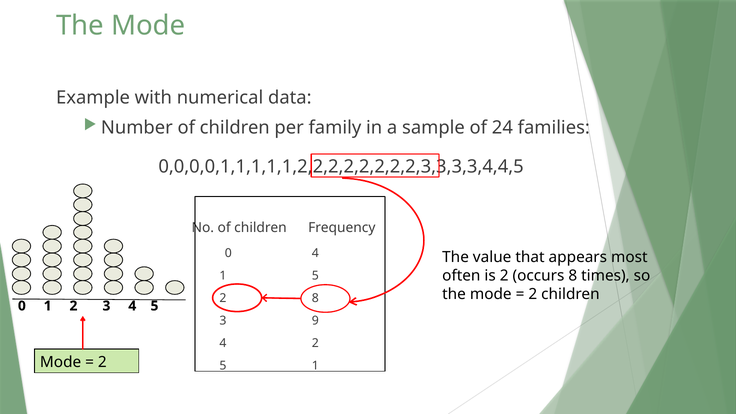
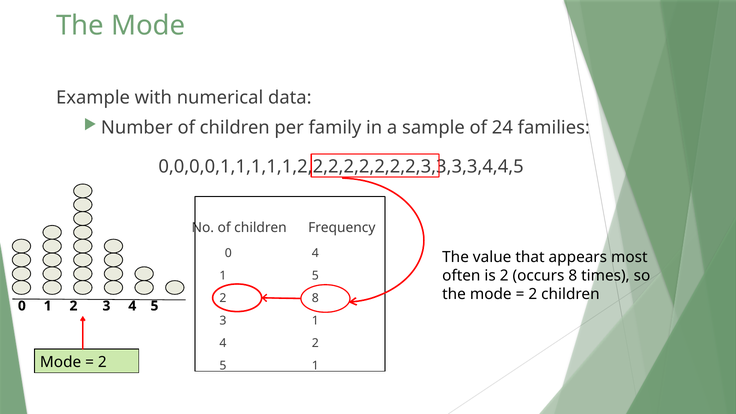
3 9: 9 -> 1 (315, 321)
